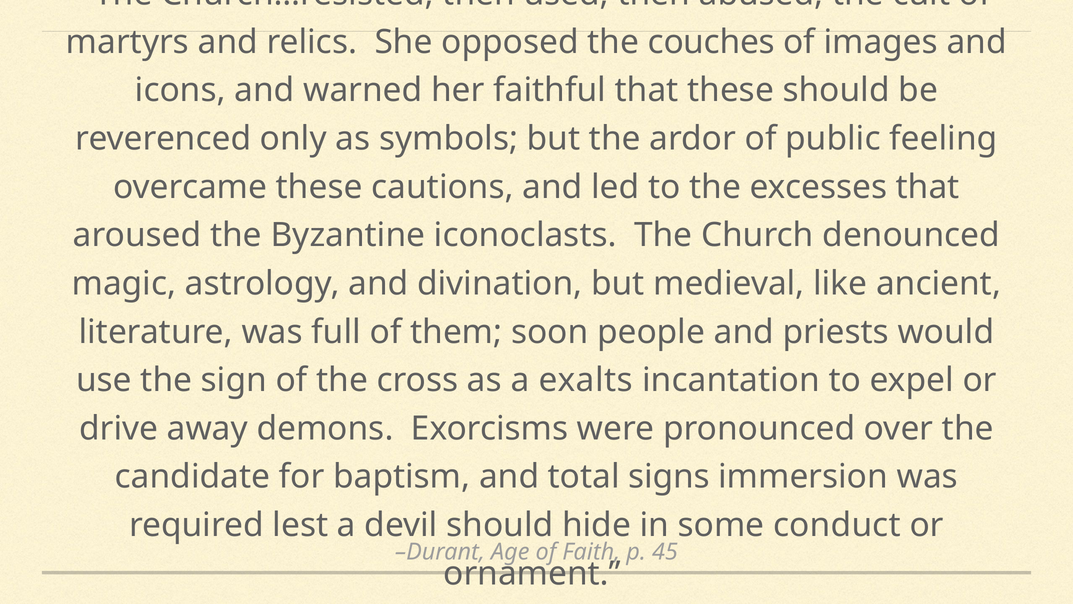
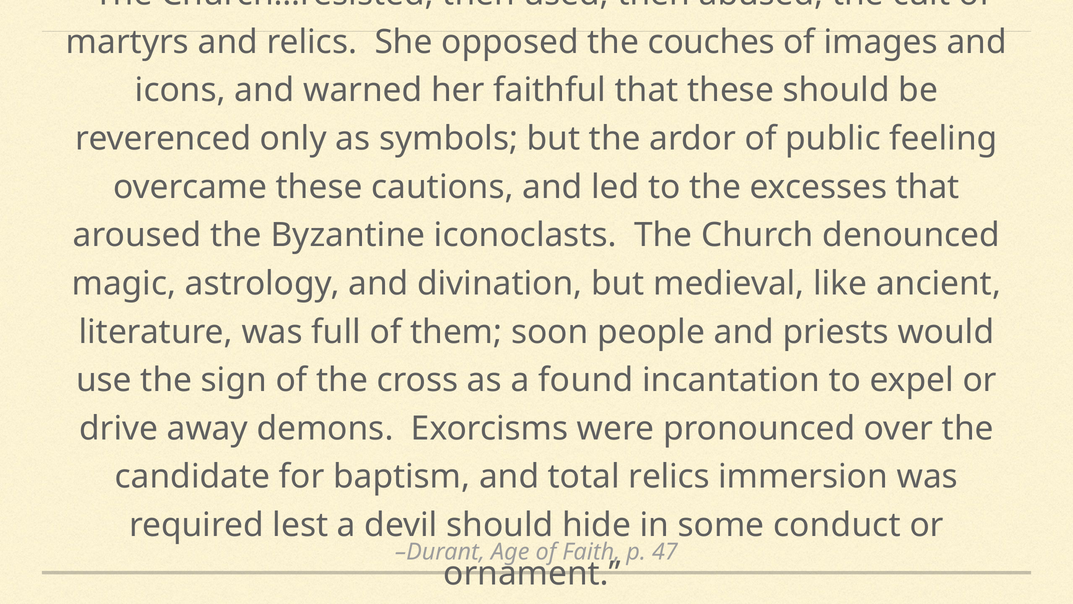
exalts: exalts -> found (586, 380)
total signs: signs -> relics (669, 477)
45: 45 -> 47 (665, 552)
